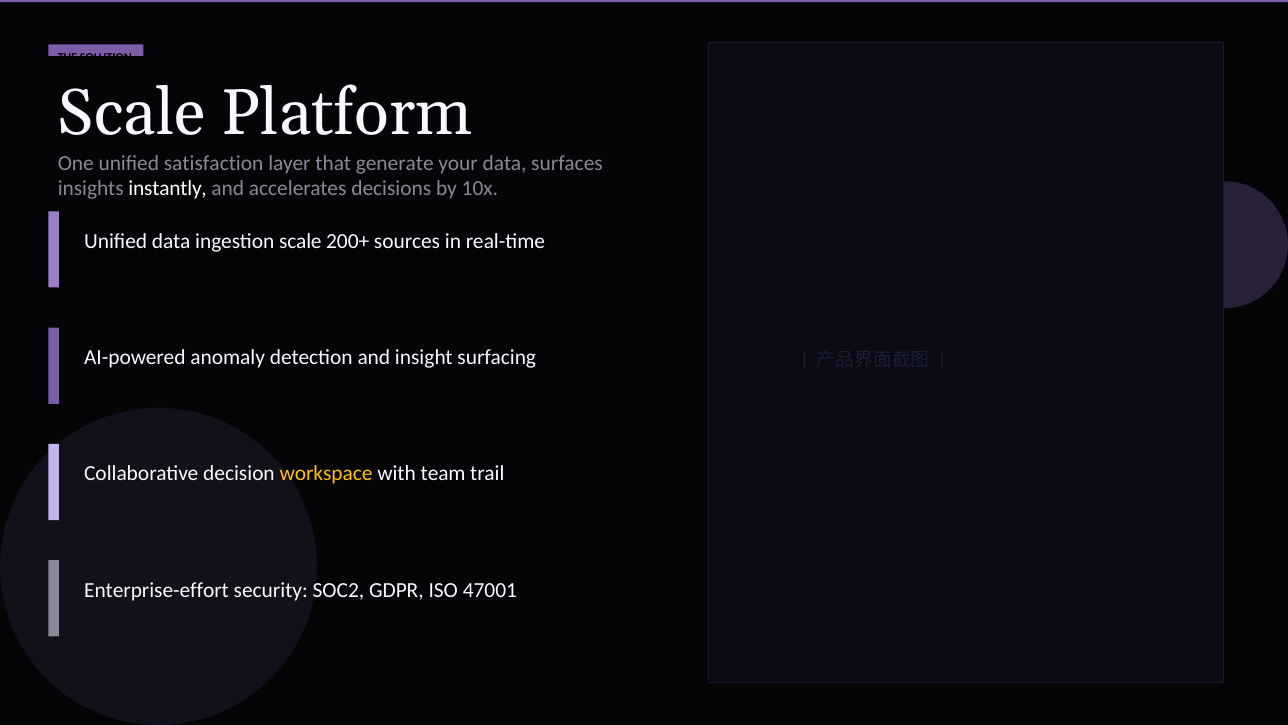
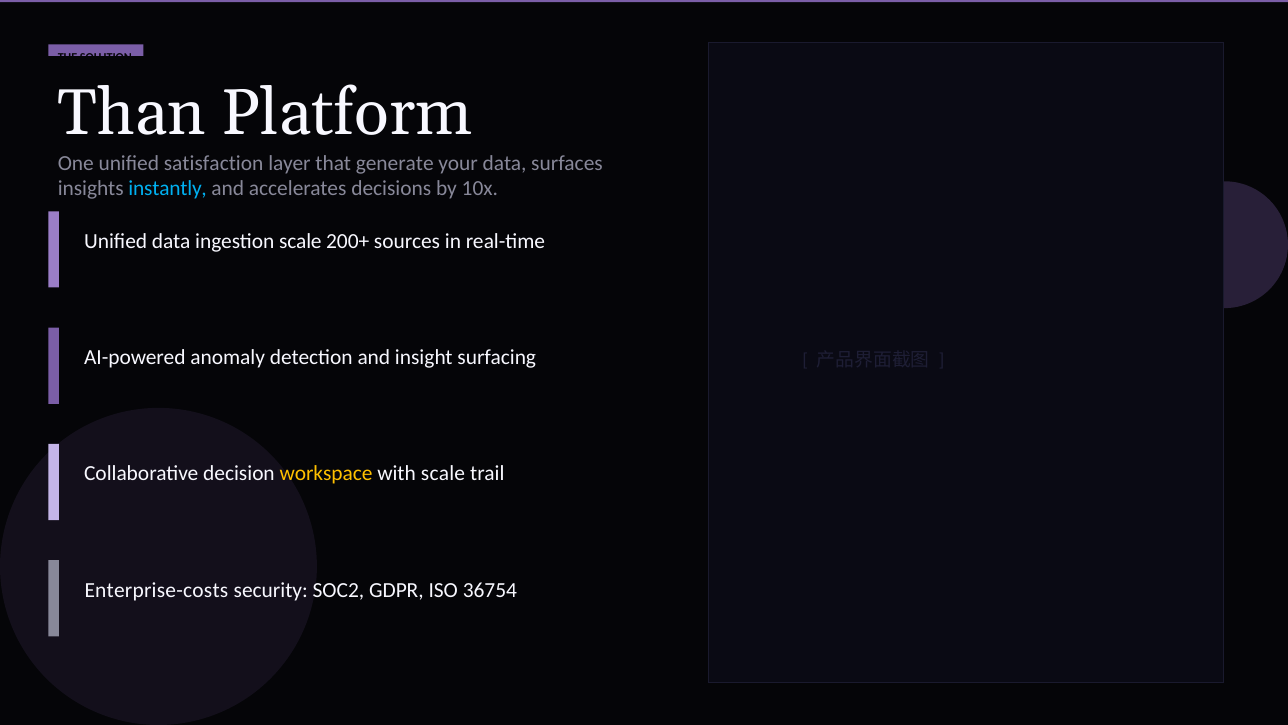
Scale: Scale -> Than (132, 113)
instantly colour: white -> light blue (168, 189)
with team: team -> scale (443, 473)
Enterprise-effort: Enterprise-effort -> Enterprise-costs (156, 590)
47001: 47001 -> 36754 (490, 590)
